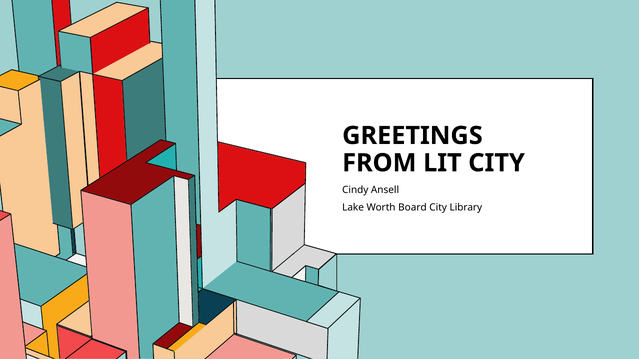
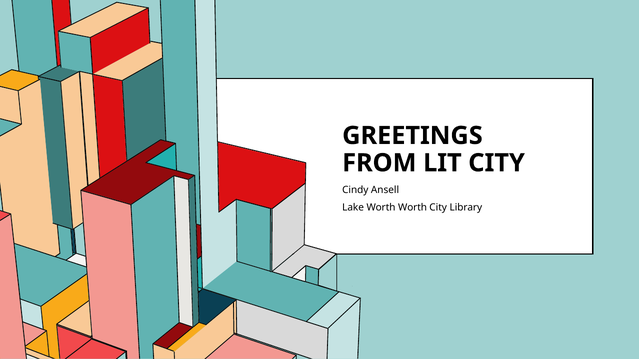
Worth Board: Board -> Worth (413, 208)
